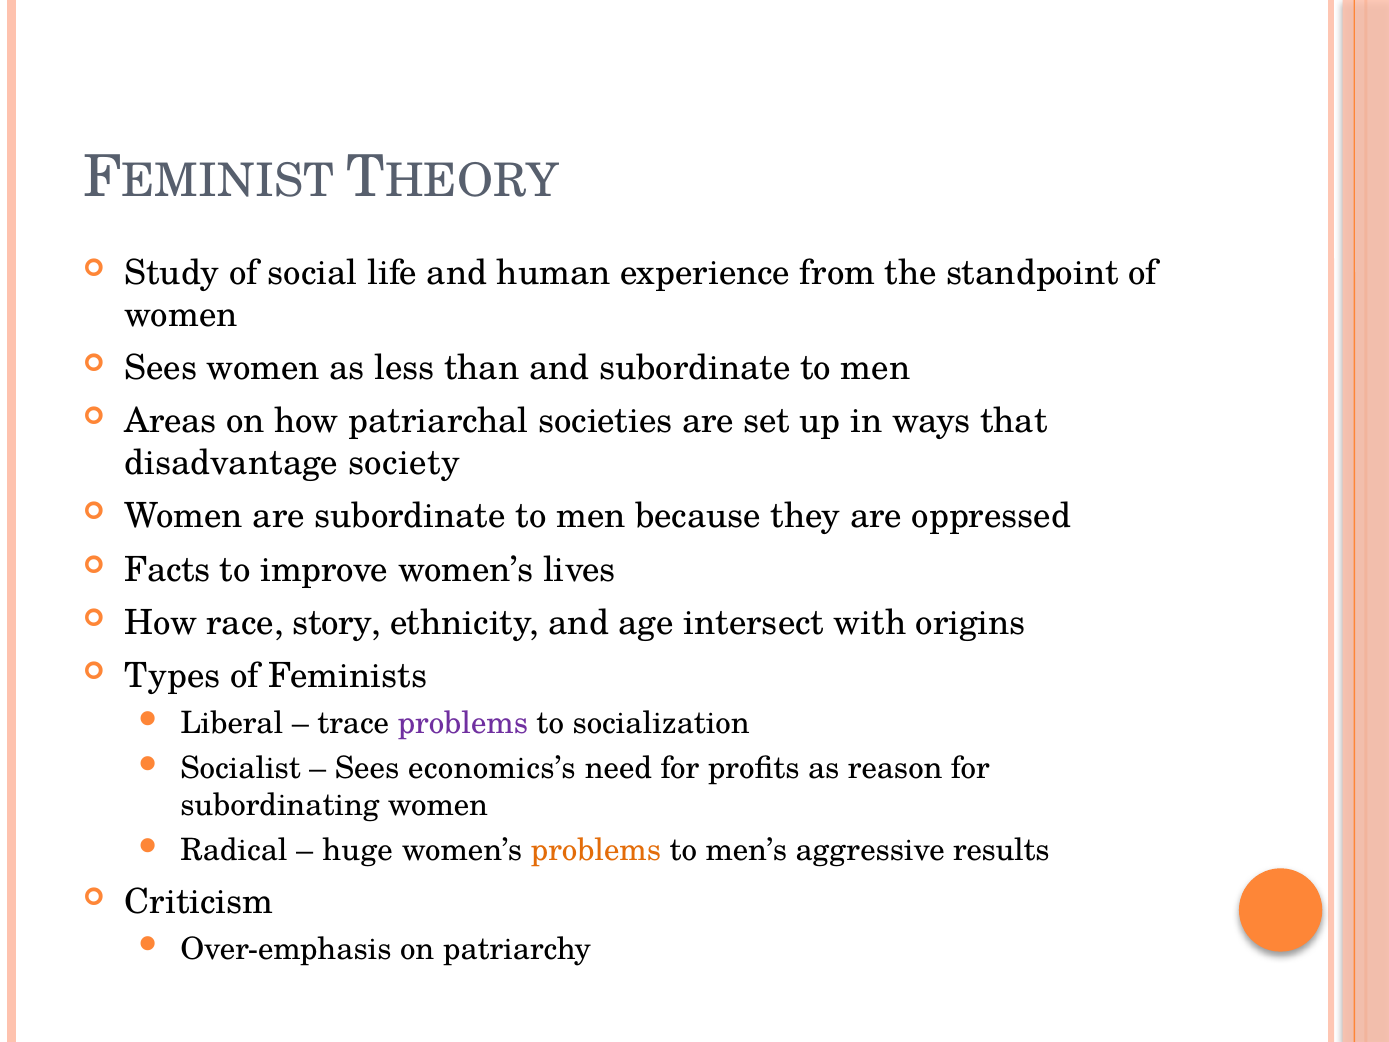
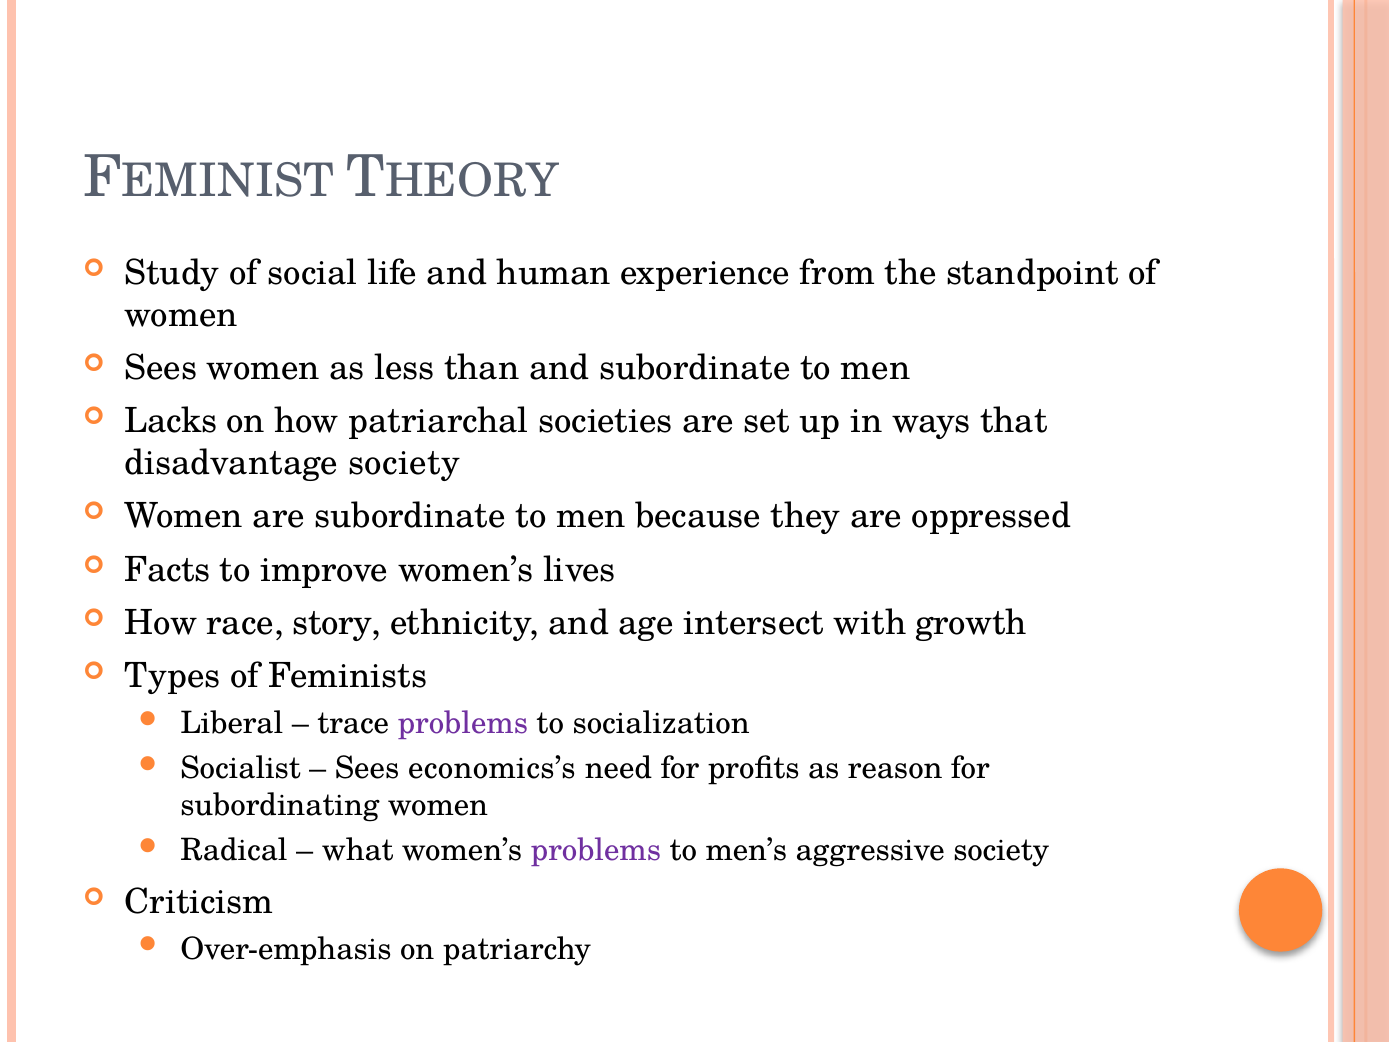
Areas: Areas -> Lacks (171, 421)
origins: origins -> growth (971, 623)
huge: huge -> what (358, 851)
problems colour: orange -> purple (596, 851)
aggressive results: results -> society (1001, 851)
